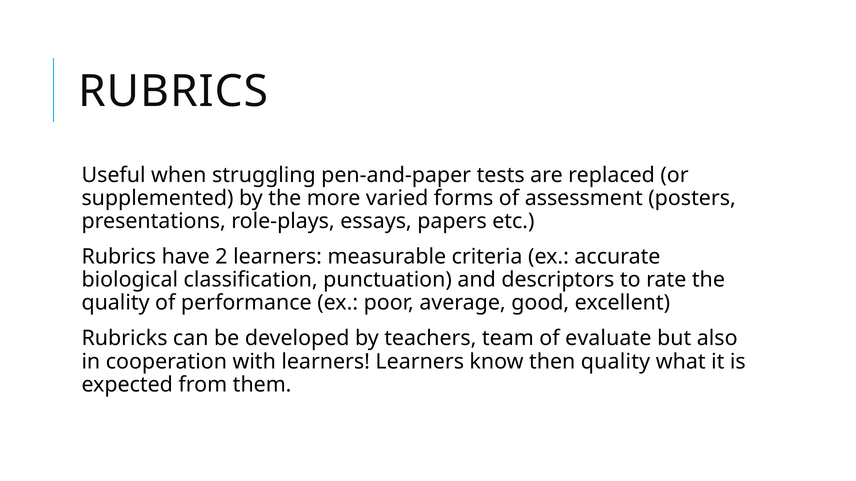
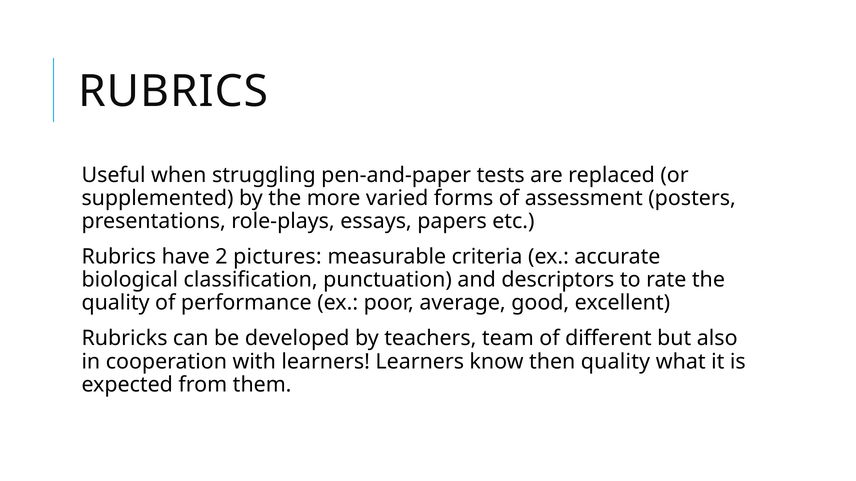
2 learners: learners -> pictures (277, 257)
evaluate: evaluate -> different (608, 339)
